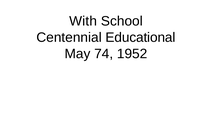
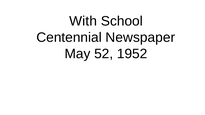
Educational: Educational -> Newspaper (140, 38)
74: 74 -> 52 (104, 54)
